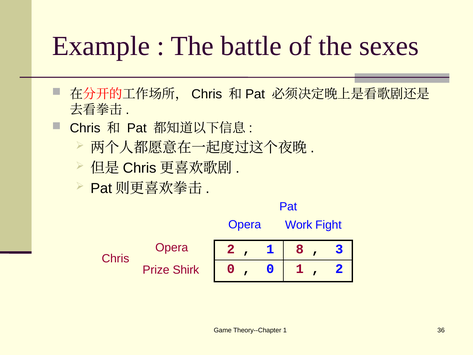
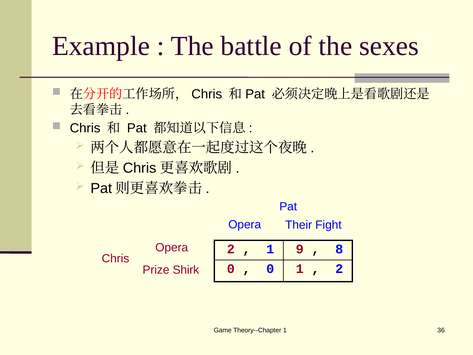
Work: Work -> Their (299, 225)
8: 8 -> 9 (300, 249)
3: 3 -> 8 (339, 249)
